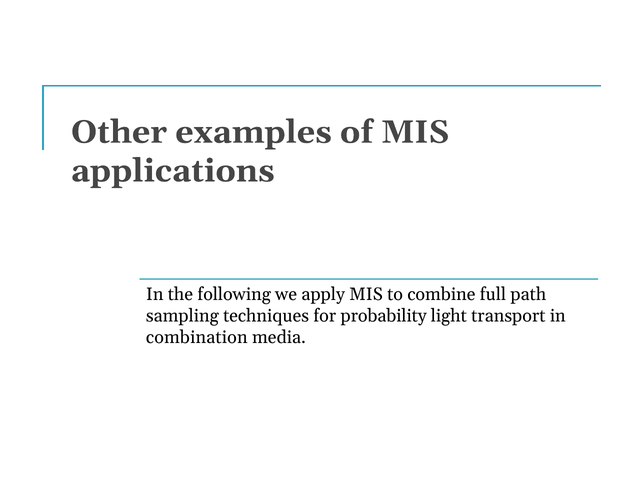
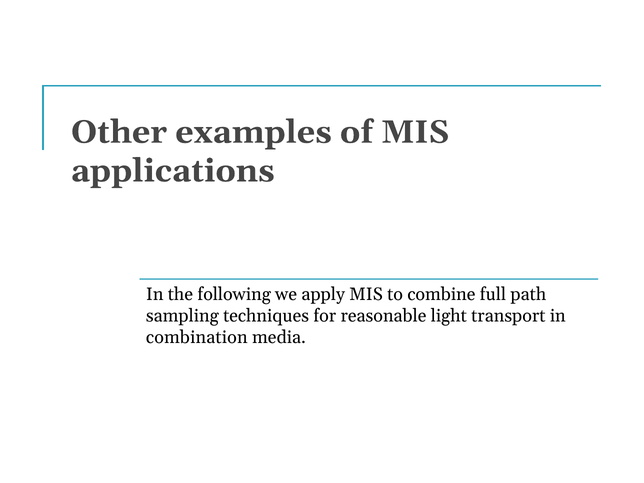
probability: probability -> reasonable (384, 316)
